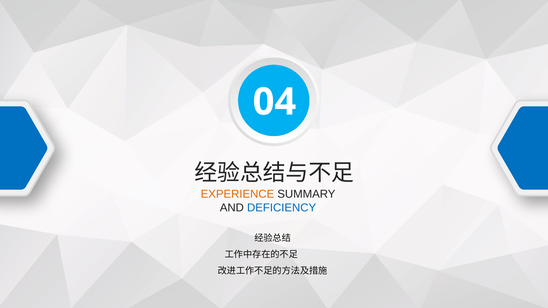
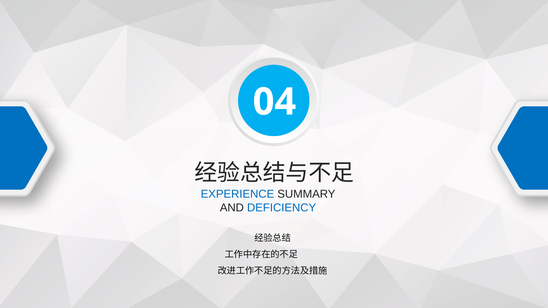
EXPERIENCE colour: orange -> blue (237, 194)
